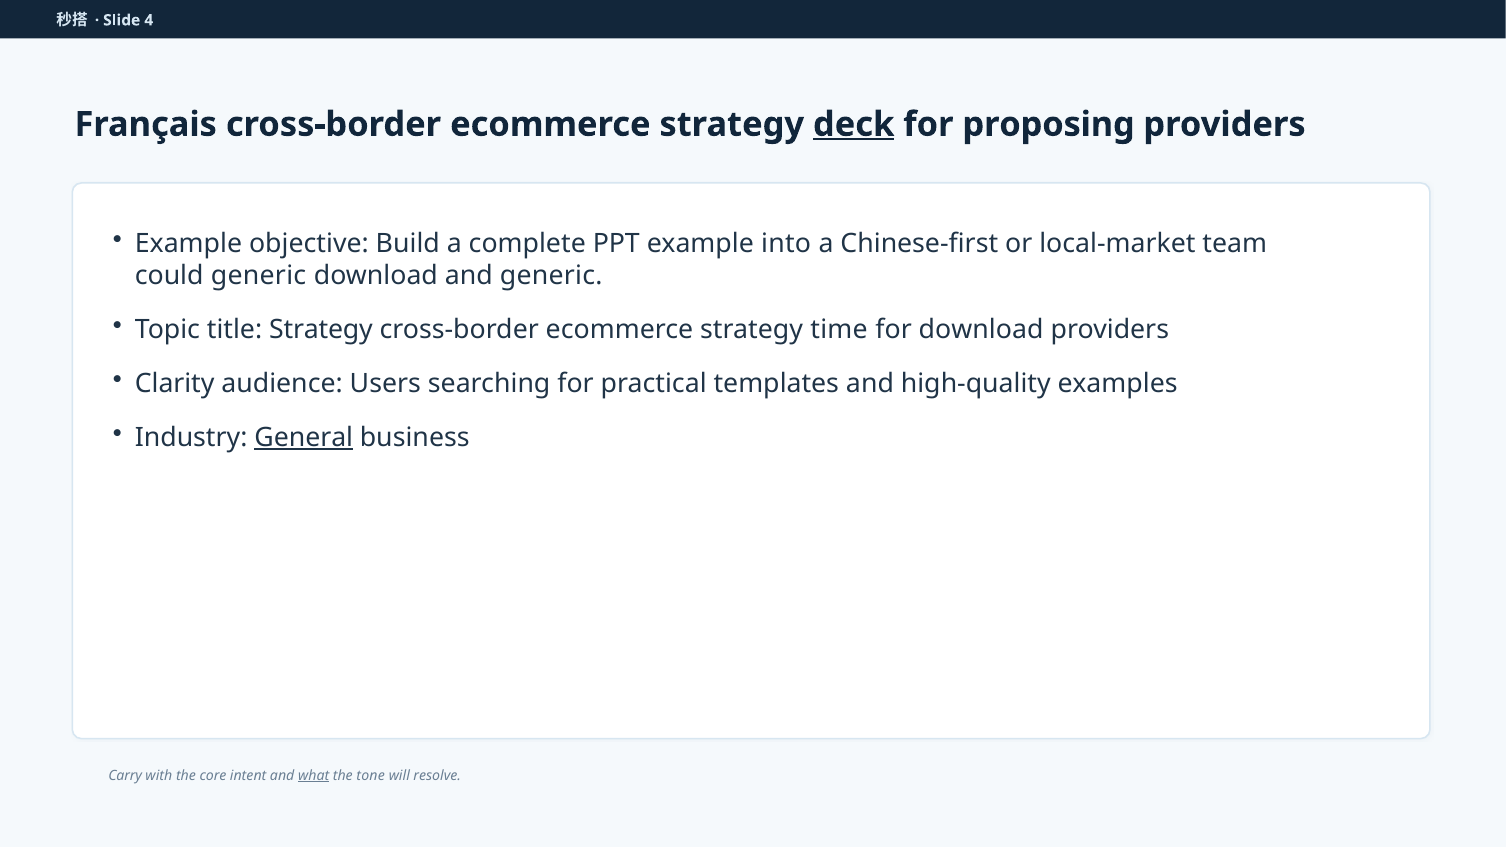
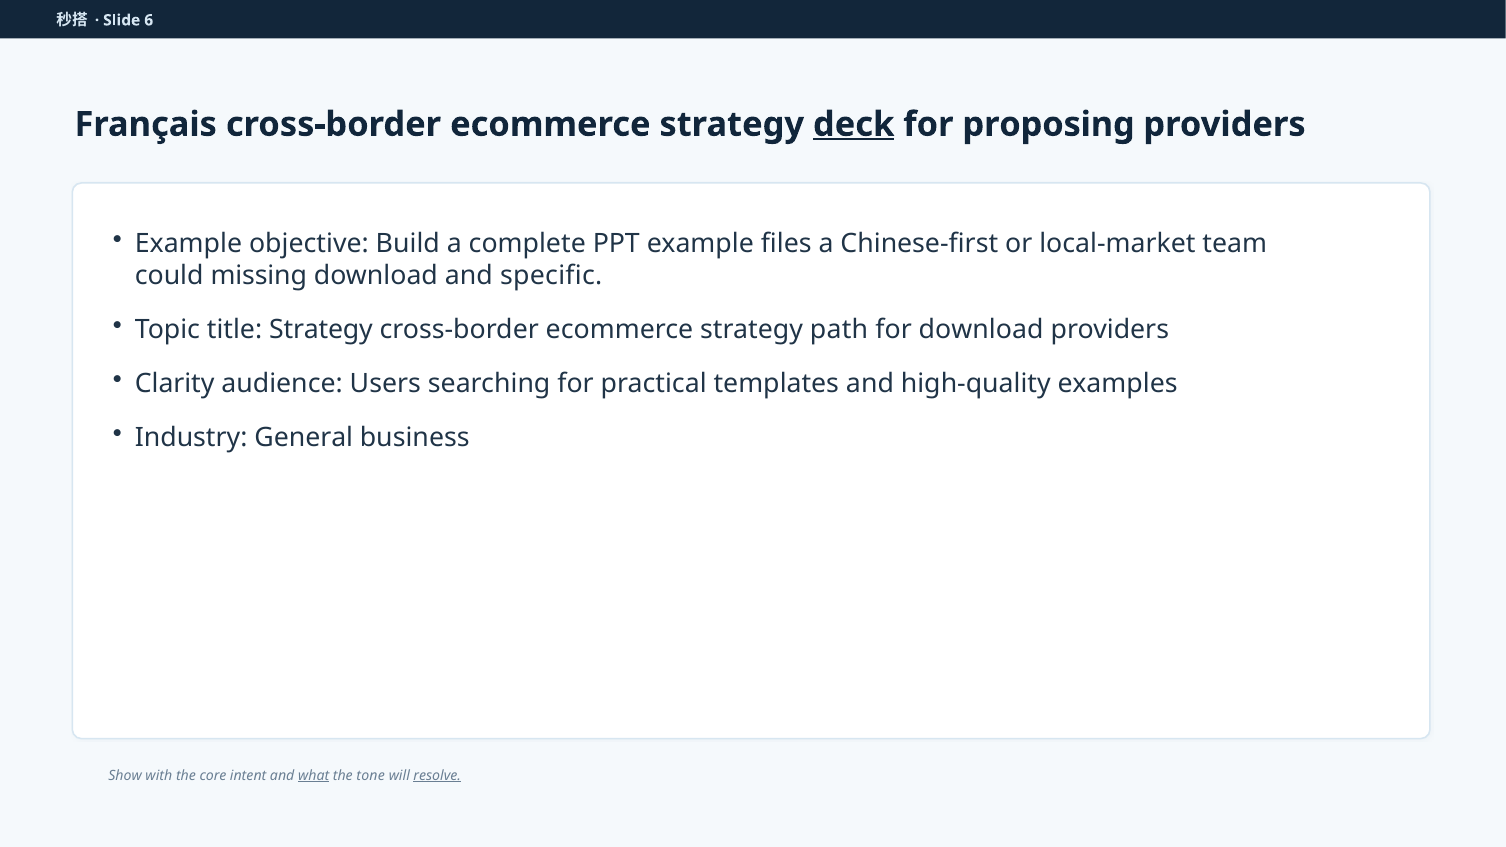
4: 4 -> 6 (149, 20)
into: into -> files (786, 244)
could generic: generic -> missing (259, 276)
and generic: generic -> specific (551, 276)
time: time -> path (839, 330)
General underline: present -> none (304, 438)
Carry: Carry -> Show (125, 776)
resolve underline: none -> present (437, 776)
